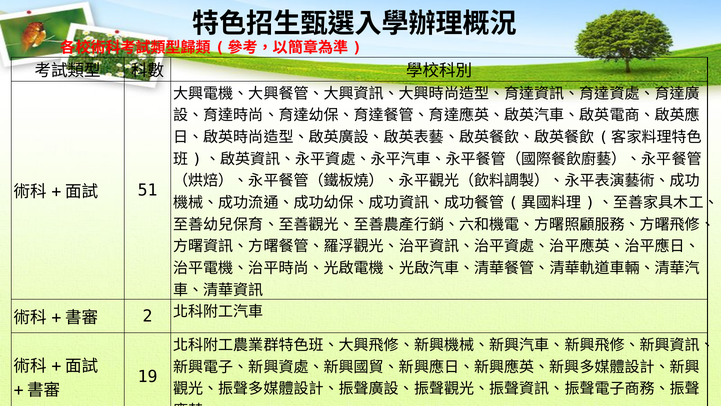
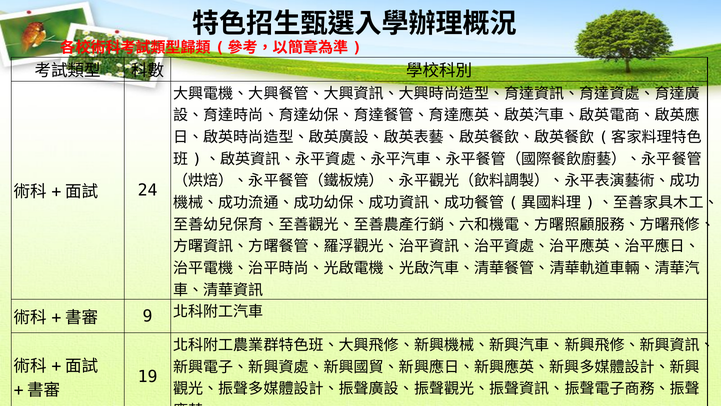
51: 51 -> 24 (148, 190)
2: 2 -> 9 (148, 316)
